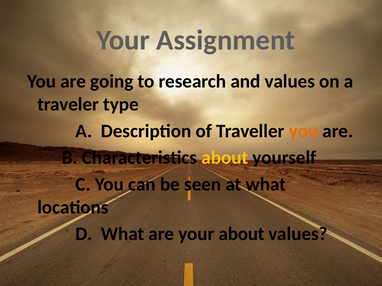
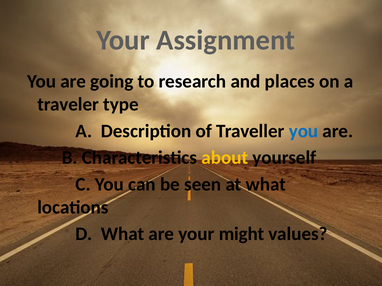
and values: values -> places (290, 82)
you colour: orange -> blue (303, 131)
your about: about -> might (242, 234)
